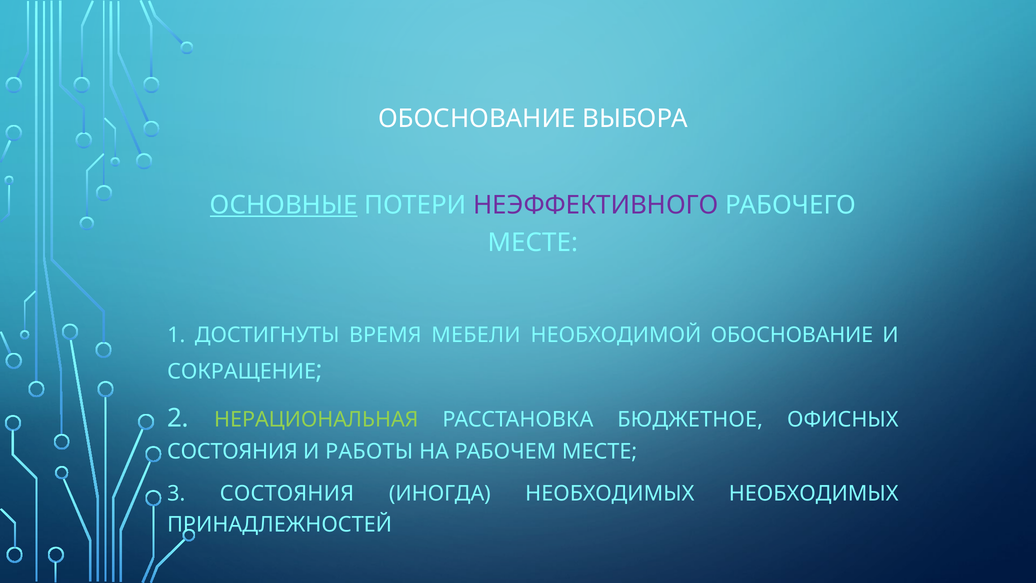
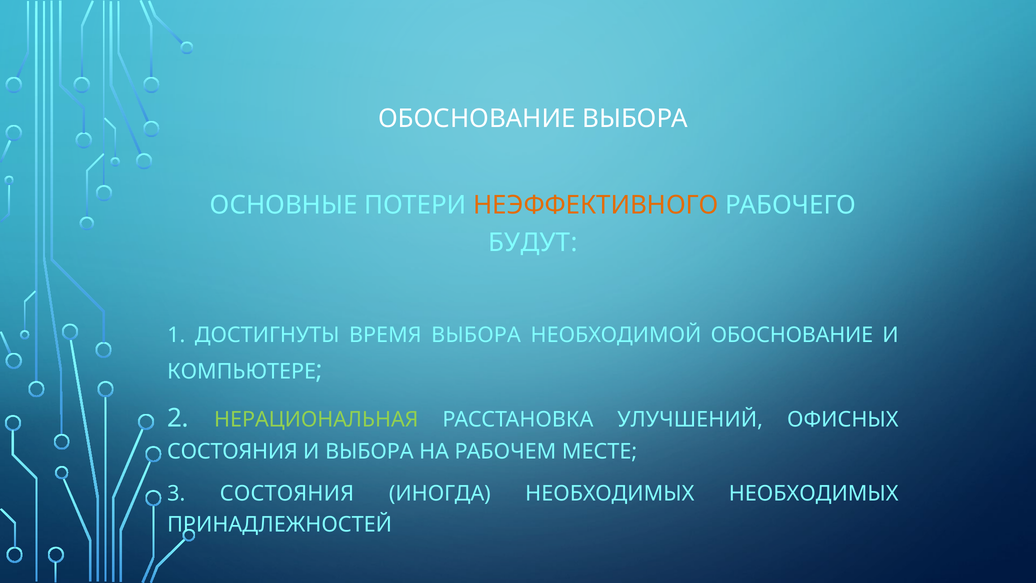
ОСНОВНЫЕ underline: present -> none (284, 205)
НЕЭФФЕКТИВНОГО colour: purple -> orange (596, 205)
МЕСТЕ: МЕСТЕ -> БУДУТ (533, 243)
ВРЕМЯ МЕБЕЛИ: МЕБЕЛИ -> ВЫБОРА (476, 335)
СОКРАЩЕНИЕ: СОКРАЩЕНИЕ -> КОМПЬЮТЕРЕ (242, 371)
БЮДЖЕТНОЕ: БЮДЖЕТНОЕ -> УЛУЧШЕНИЙ (690, 419)
И РАБОТЫ: РАБОТЫ -> ВЫБОРА (369, 451)
